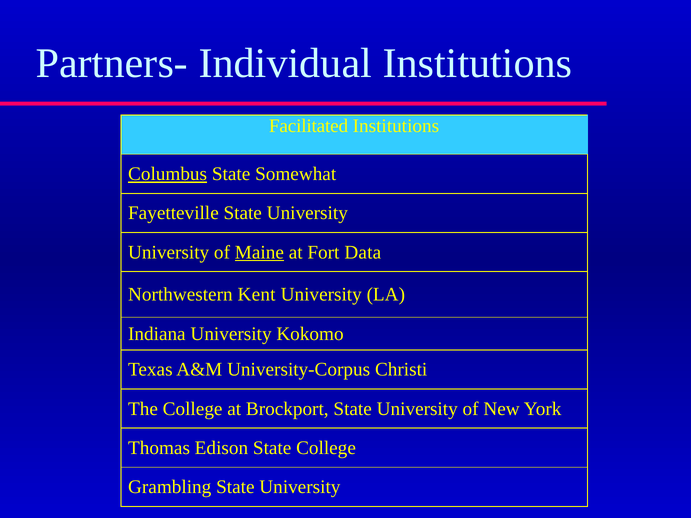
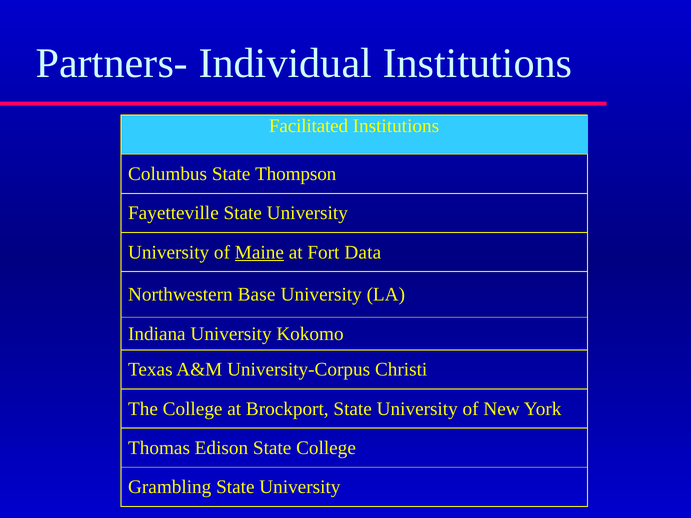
Columbus underline: present -> none (168, 174)
Somewhat: Somewhat -> Thompson (296, 174)
Kent: Kent -> Base (257, 295)
